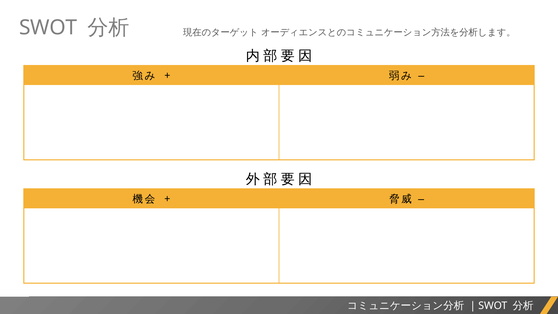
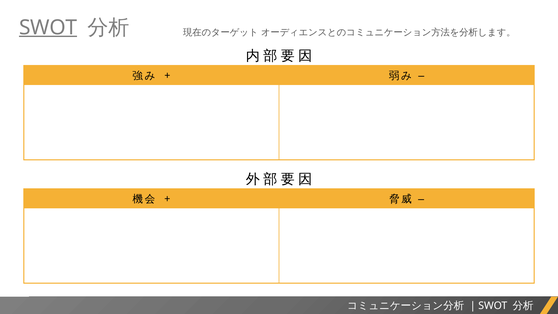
SWOT underline: none -> present (48, 27)
